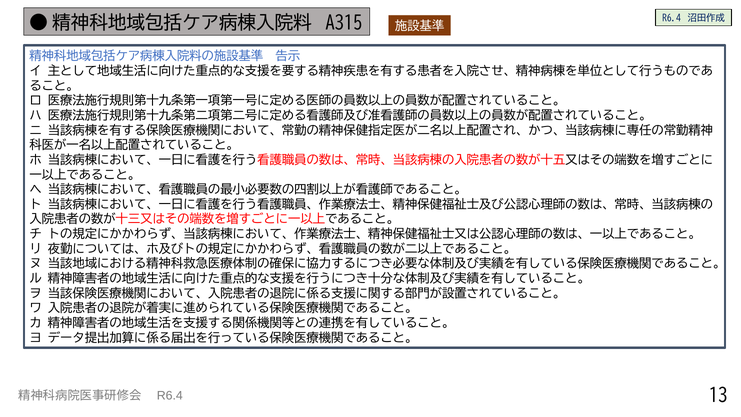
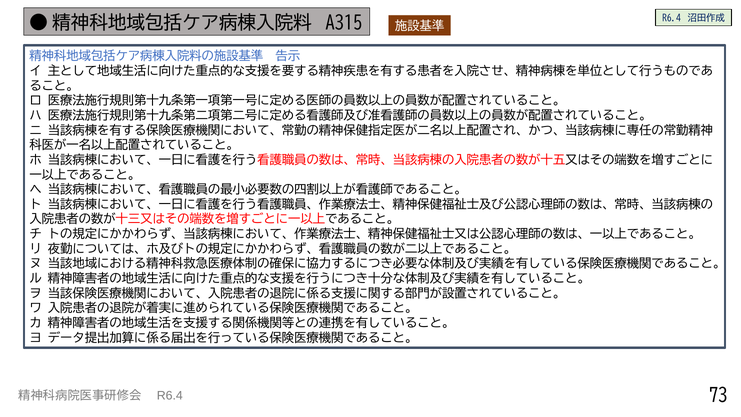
13: 13 -> 73 (718, 396)
